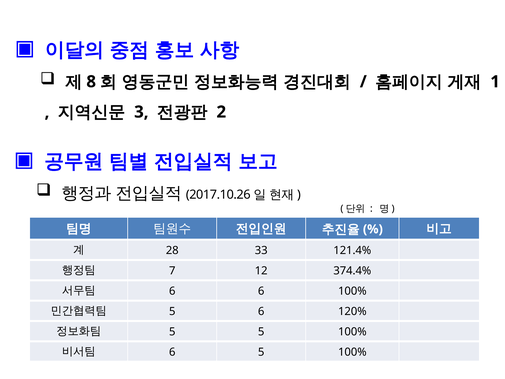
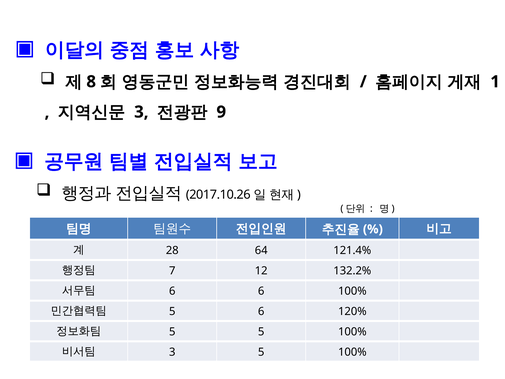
2: 2 -> 9 (221, 112)
33: 33 -> 64 (261, 250)
374.4%: 374.4% -> 132.2% (352, 271)
6: 6 -> 3 (172, 352)
